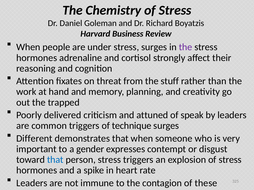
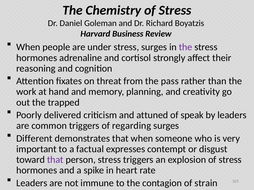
stuff: stuff -> pass (170, 81)
technique: technique -> regarding (132, 126)
gender: gender -> factual (90, 149)
that colour: blue -> purple (55, 160)
these: these -> strain (206, 183)
